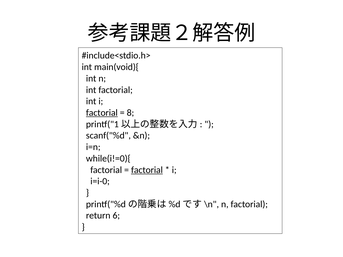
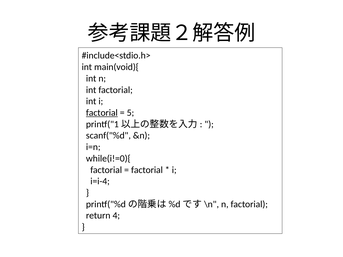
8: 8 -> 5 (130, 113)
factorial underline: present -> none (147, 170)
i=i-0: i=i-0 -> i=i-4 (100, 181)
6: 6 -> 4 (116, 216)
